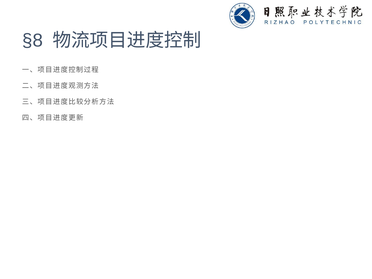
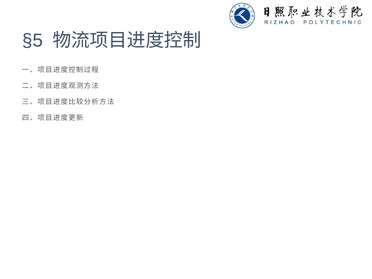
§8: §8 -> §5 (33, 40)
